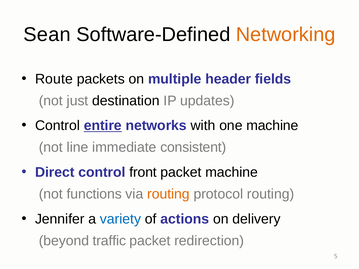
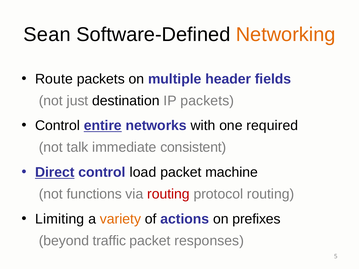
IP updates: updates -> packets (207, 101)
one machine: machine -> required (272, 126)
line: line -> talk (78, 148)
Direct underline: none -> present (55, 173)
front: front -> load (143, 173)
routing colour: orange -> red (168, 194)
Jennifer: Jennifer -> Limiting (60, 219)
variety colour: blue -> orange (121, 219)
delivery: delivery -> prefixes (257, 219)
redirection: redirection -> responses (209, 241)
